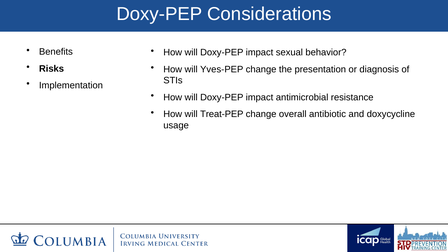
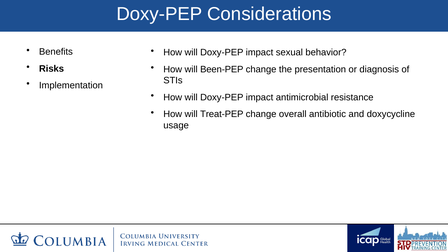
Yves-PEP: Yves-PEP -> Been-PEP (222, 69)
